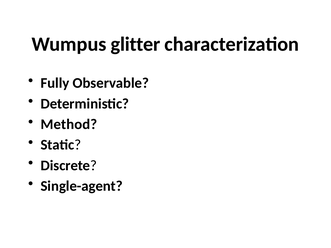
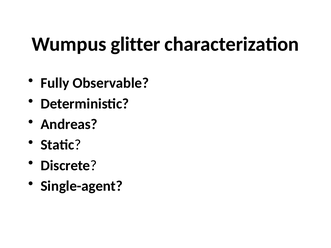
Method: Method -> Andreas (69, 124)
